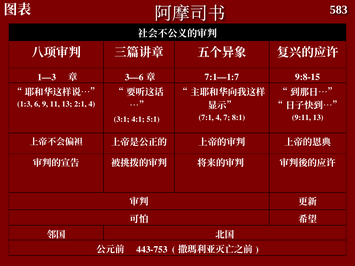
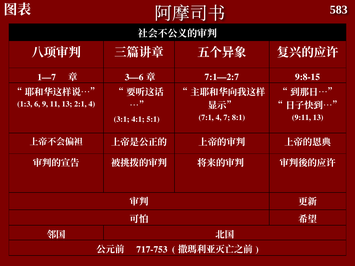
1—3: 1—3 -> 1—7 (47, 77)
7:1—1:7: 7:1—1:7 -> 7:1—2:7 (222, 77)
443-753: 443-753 -> 717-753 (152, 250)
